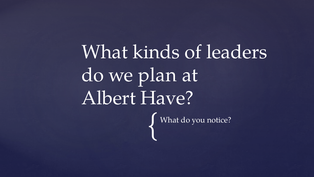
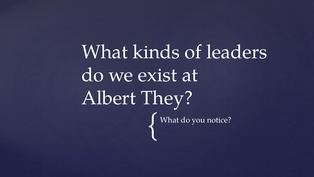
plan: plan -> exist (158, 75)
Have: Have -> They (167, 98)
